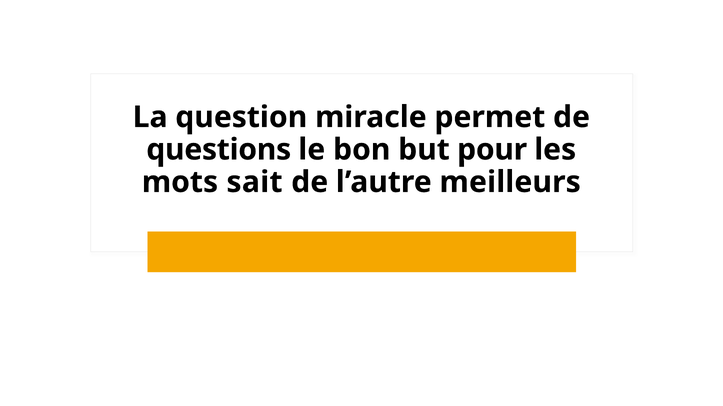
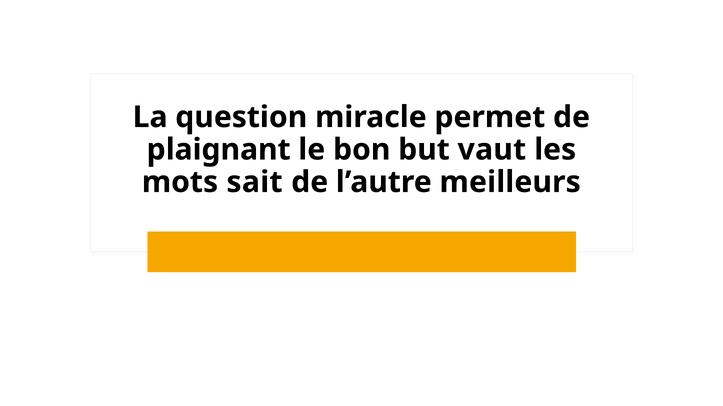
questions: questions -> plaignant (219, 150)
pour: pour -> vaut (492, 150)
